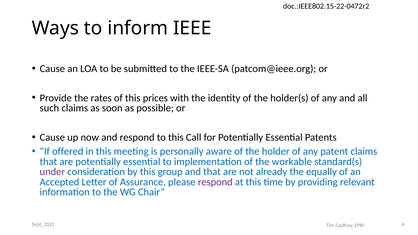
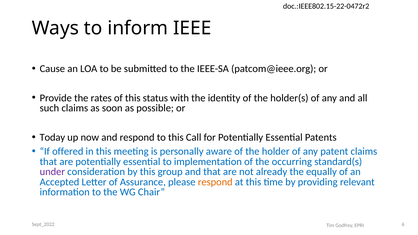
prices: prices -> status (155, 98)
Cause: Cause -> Today (52, 138)
workable: workable -> occurring (292, 162)
respond colour: purple -> orange (215, 182)
